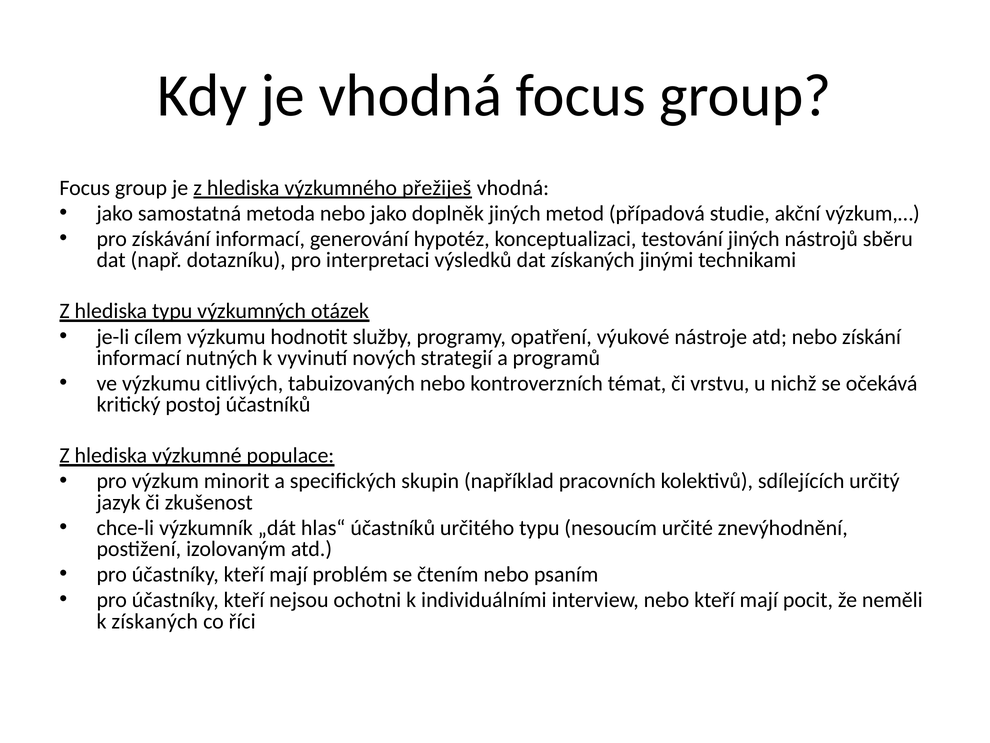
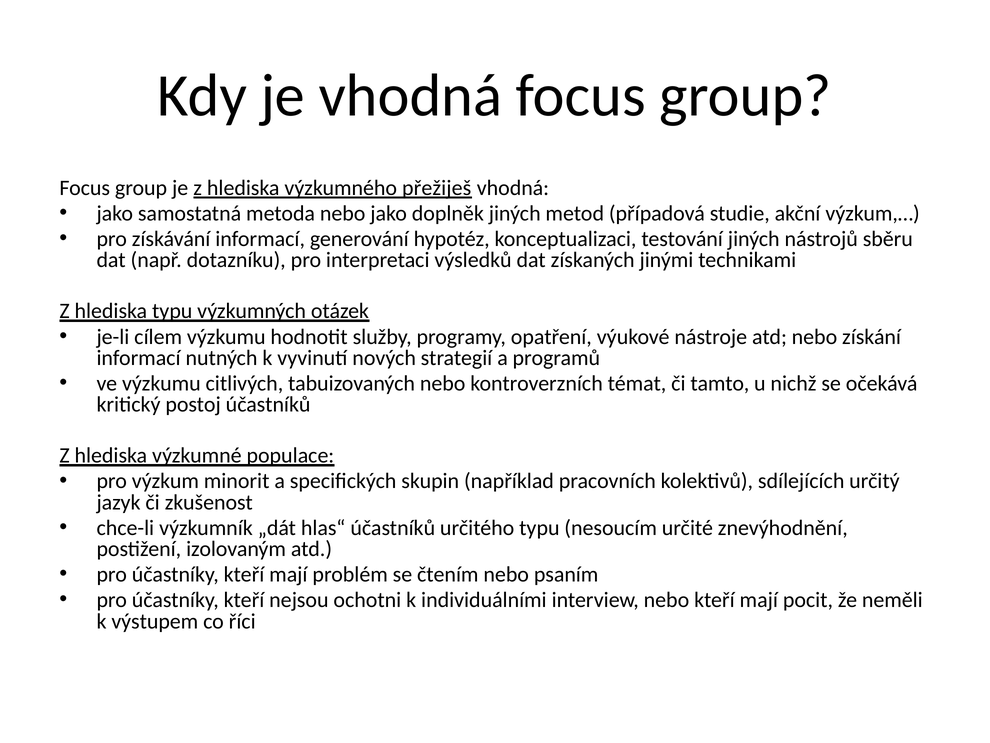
vrstvu: vrstvu -> tamto (720, 383)
k získaných: získaných -> výstupem (155, 621)
